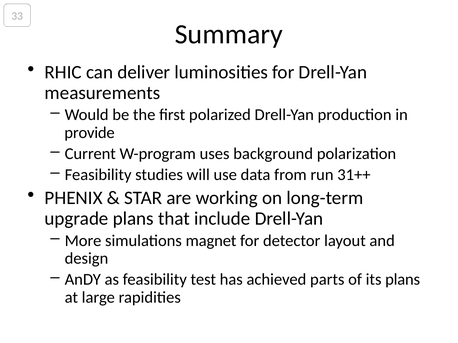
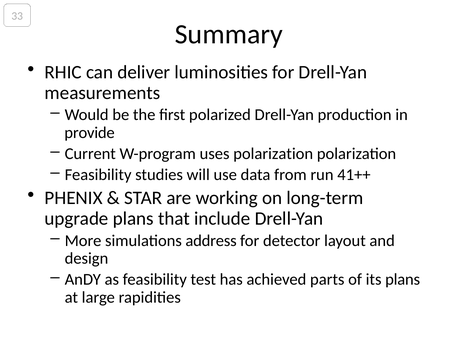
uses background: background -> polarization (273, 154)
31++: 31++ -> 41++ (354, 175)
magnet: magnet -> address (211, 241)
